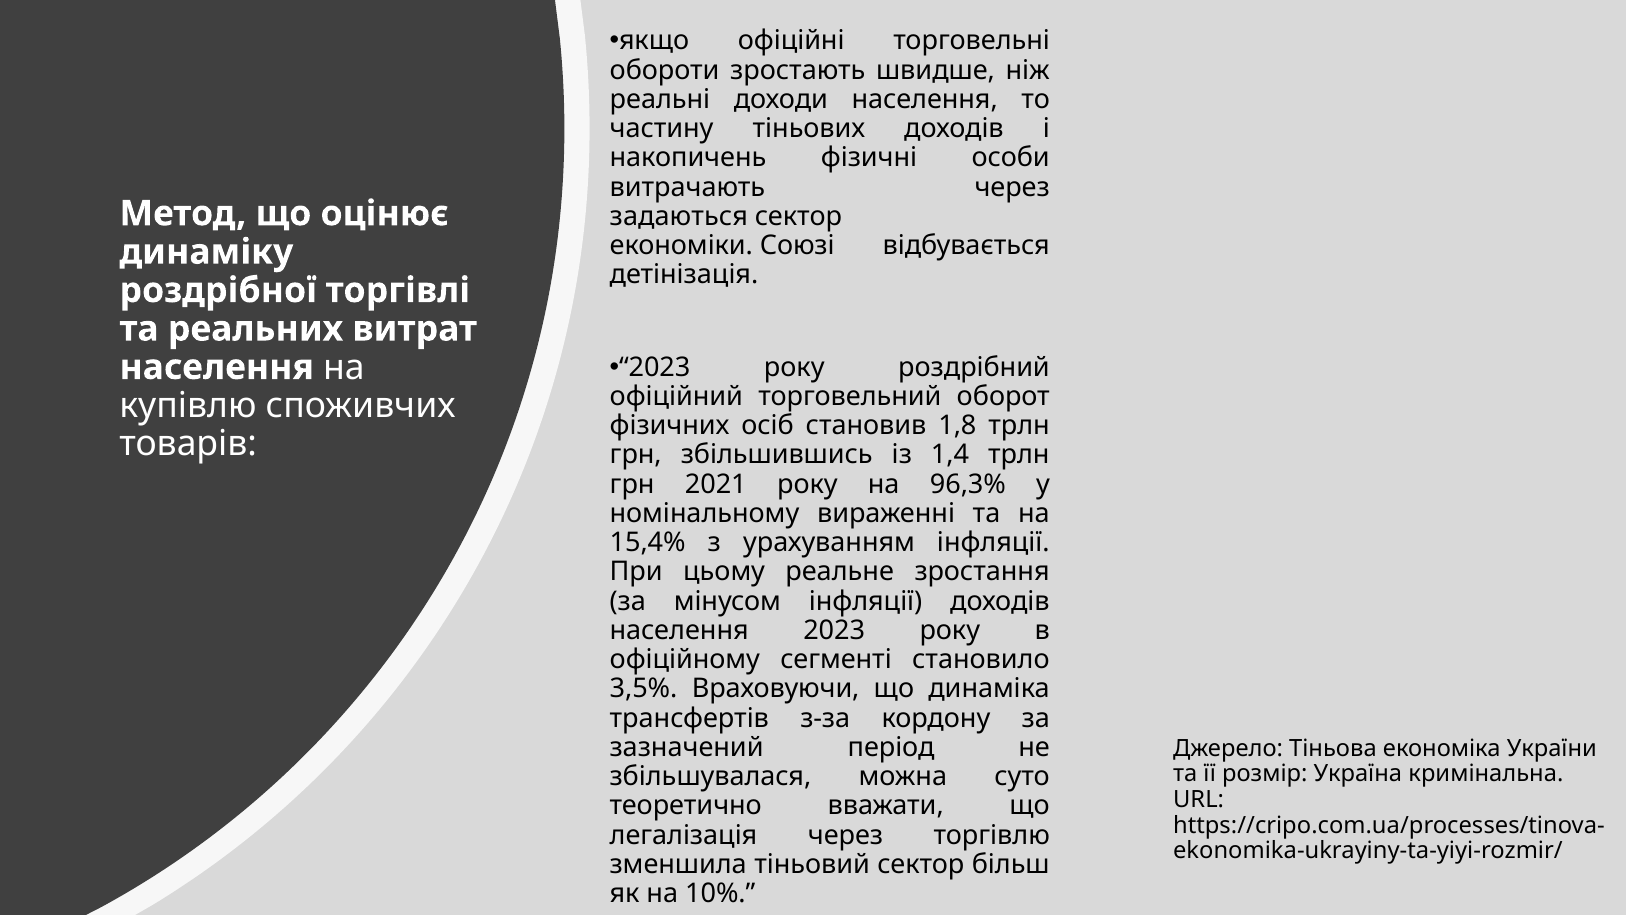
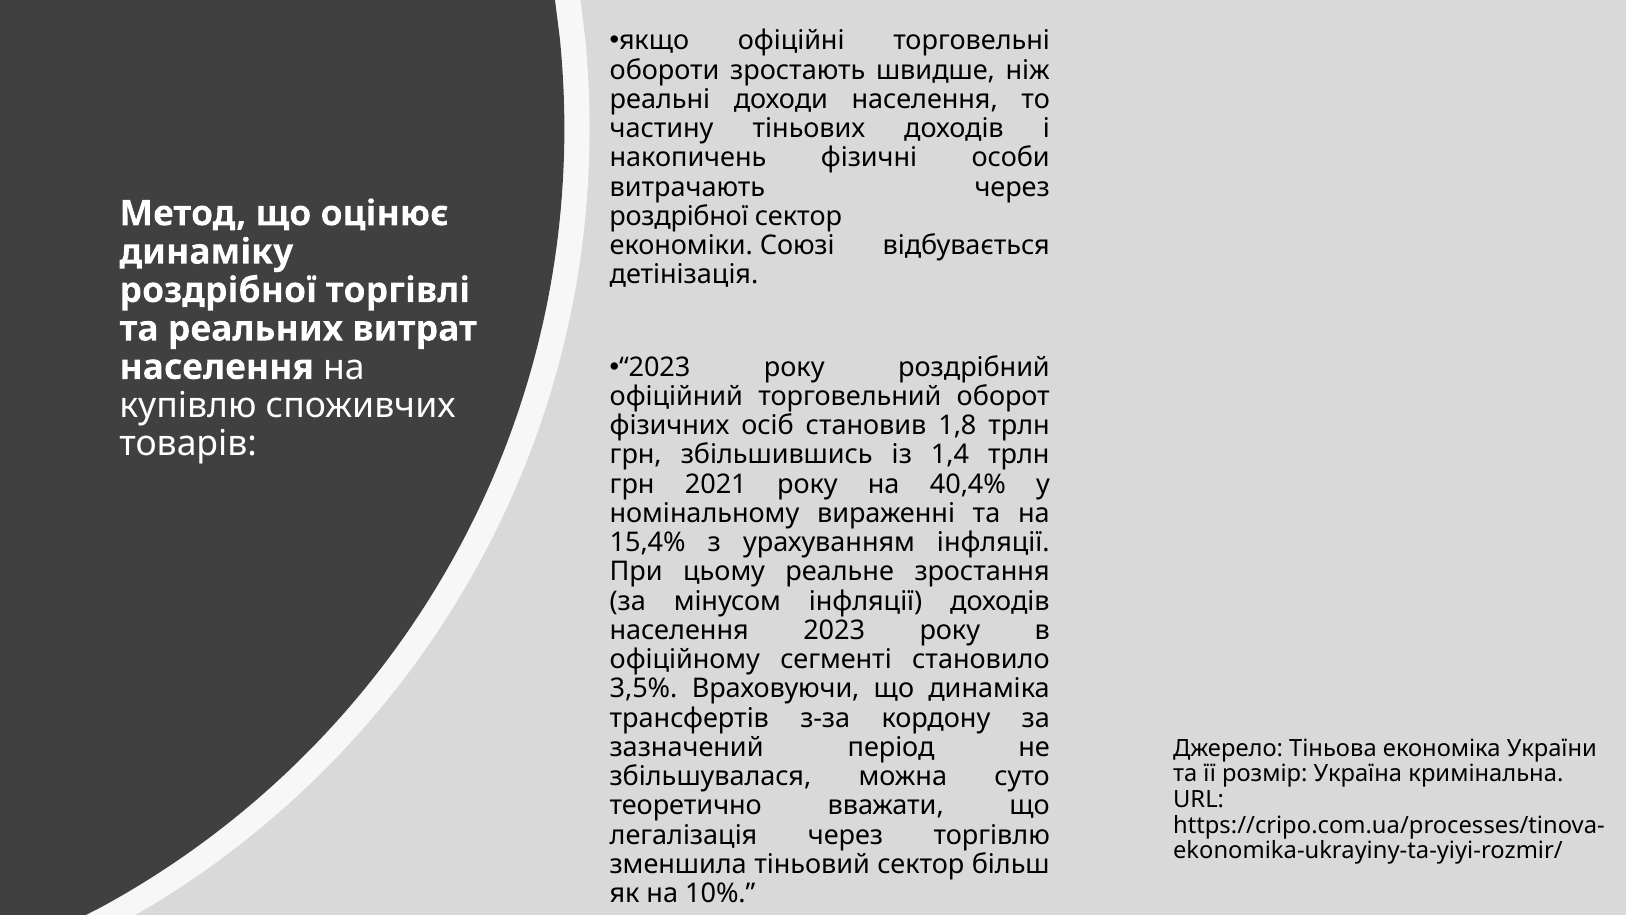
задаються: задаються -> роздрібної (679, 216)
96,3%: 96,3% -> 40,4% (968, 484)
